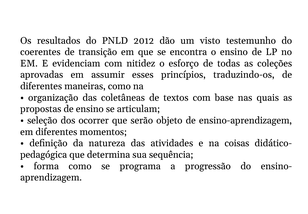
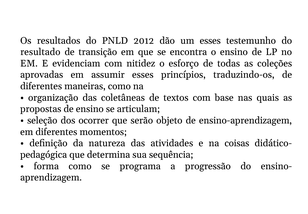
um visto: visto -> esses (210, 40)
coerentes: coerentes -> resultado (40, 52)
